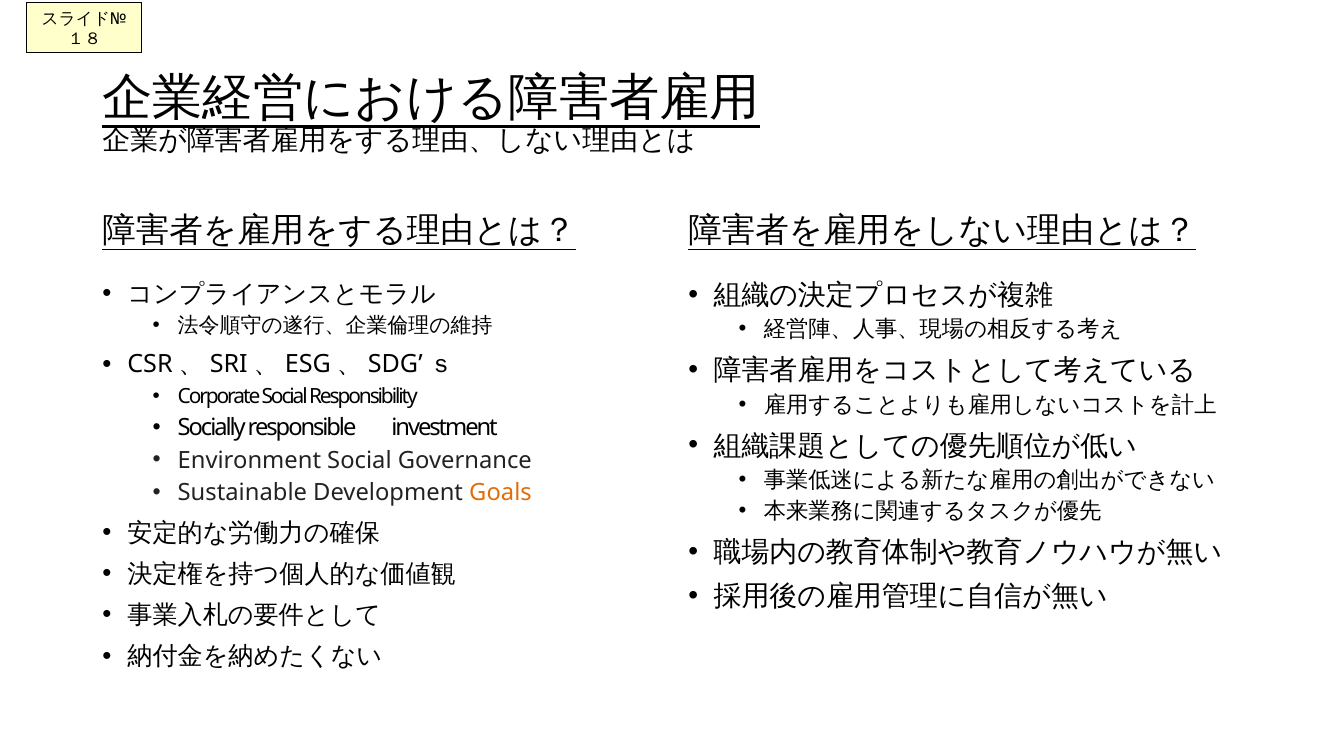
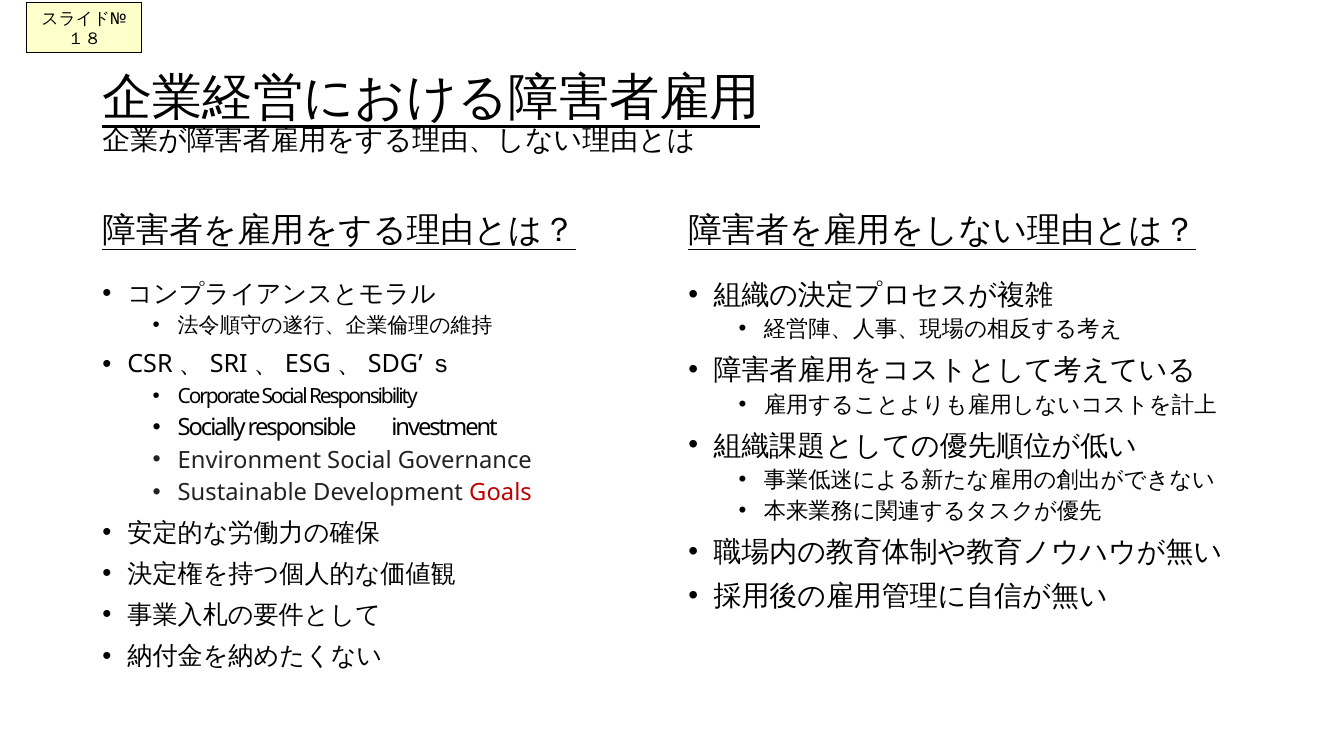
Goals colour: orange -> red (501, 493)
